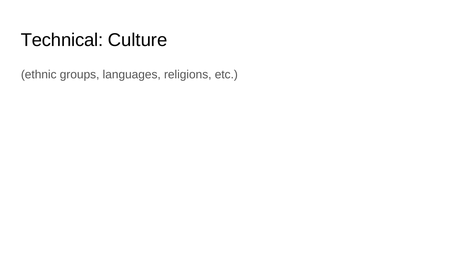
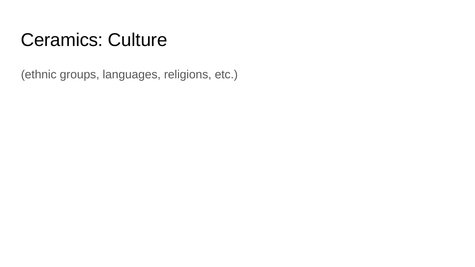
Technical: Technical -> Ceramics (62, 40)
